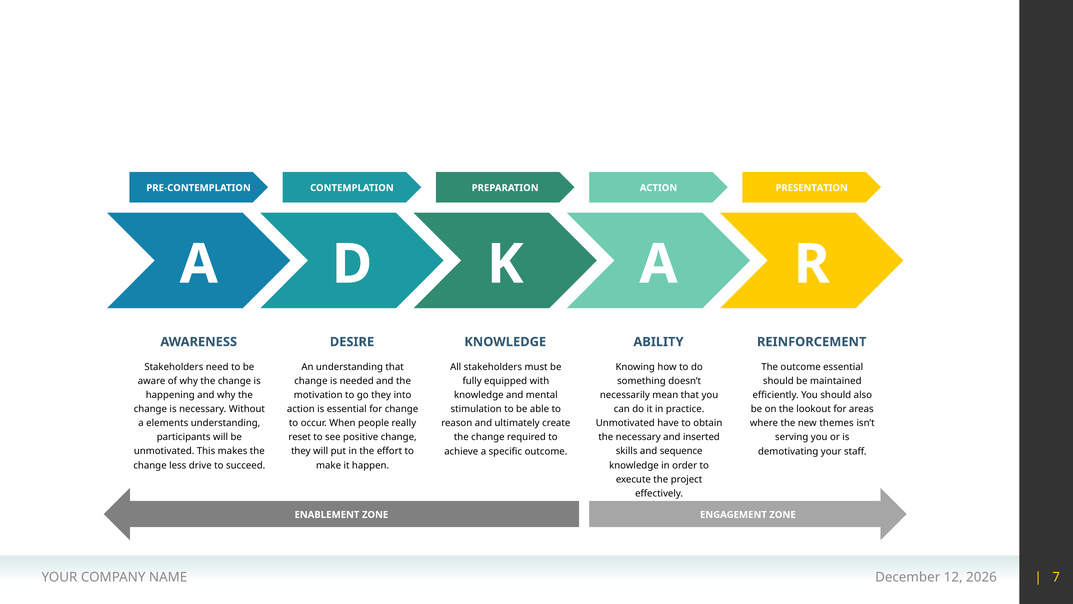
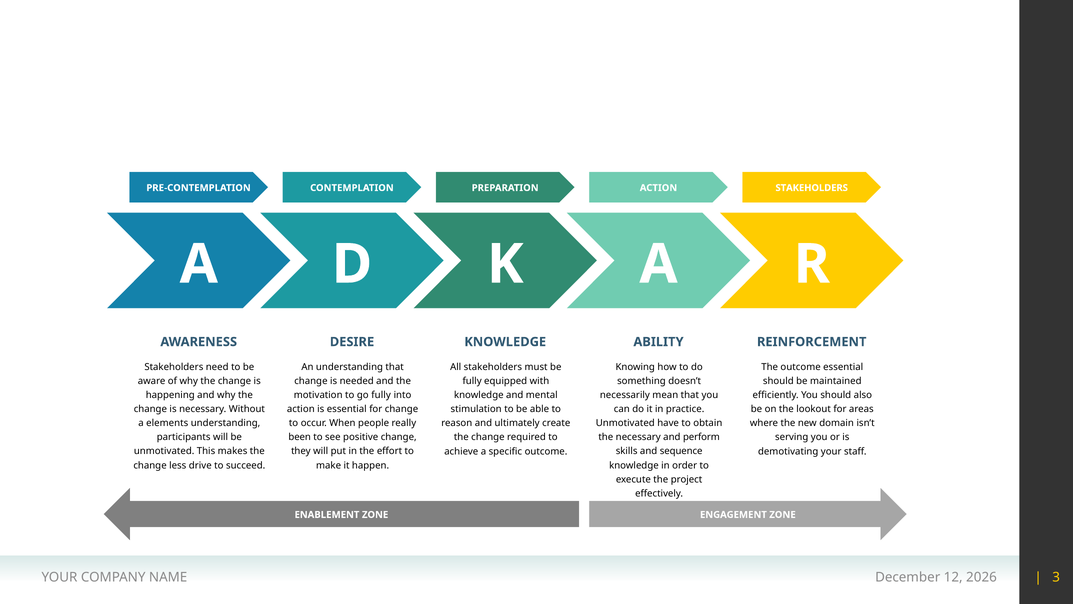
ACTION PRESENTATION: PRESENTATION -> STAKEHOLDERS (812, 188)
go they: they -> fully (381, 395)
themes: themes -> domain (837, 423)
reset: reset -> been (300, 437)
inserted: inserted -> perform (701, 437)
7: 7 -> 3 (1056, 577)
